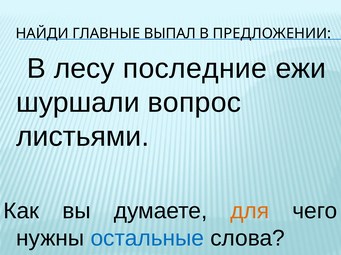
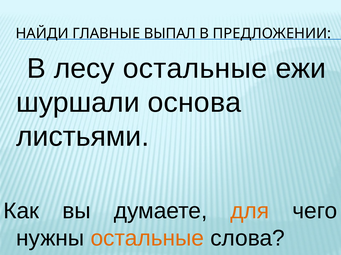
лесу последние: последние -> остальные (195, 69)
вопрос: вопрос -> основа (194, 103)
остальные colour: blue -> orange (147, 239)
